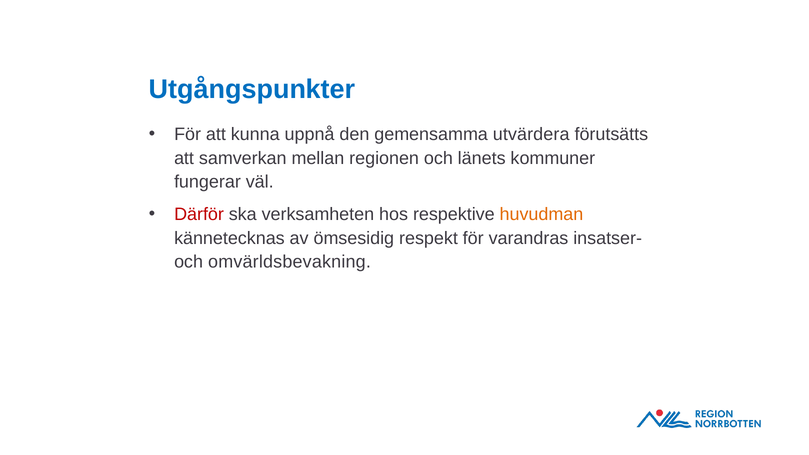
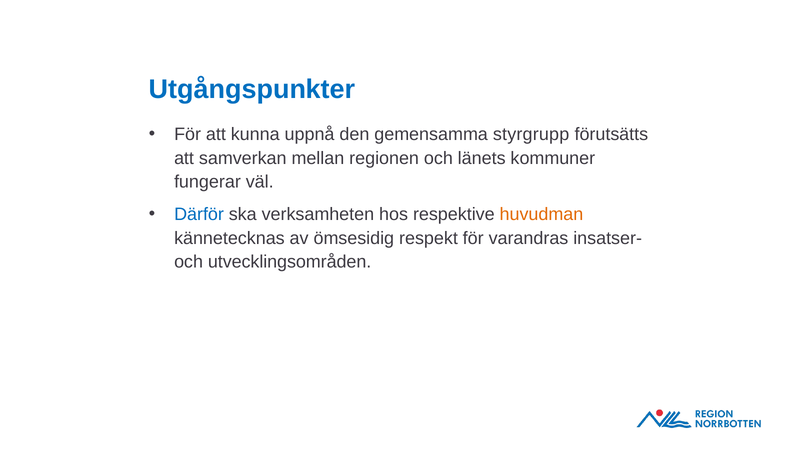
utvärdera: utvärdera -> styrgrupp (531, 135)
Därför colour: red -> blue (199, 215)
omvärldsbevakning: omvärldsbevakning -> utvecklingsområden (290, 262)
